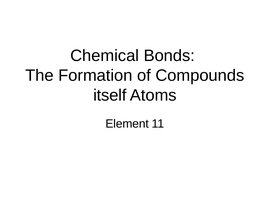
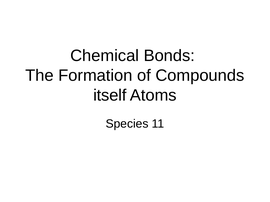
Element: Element -> Species (127, 124)
